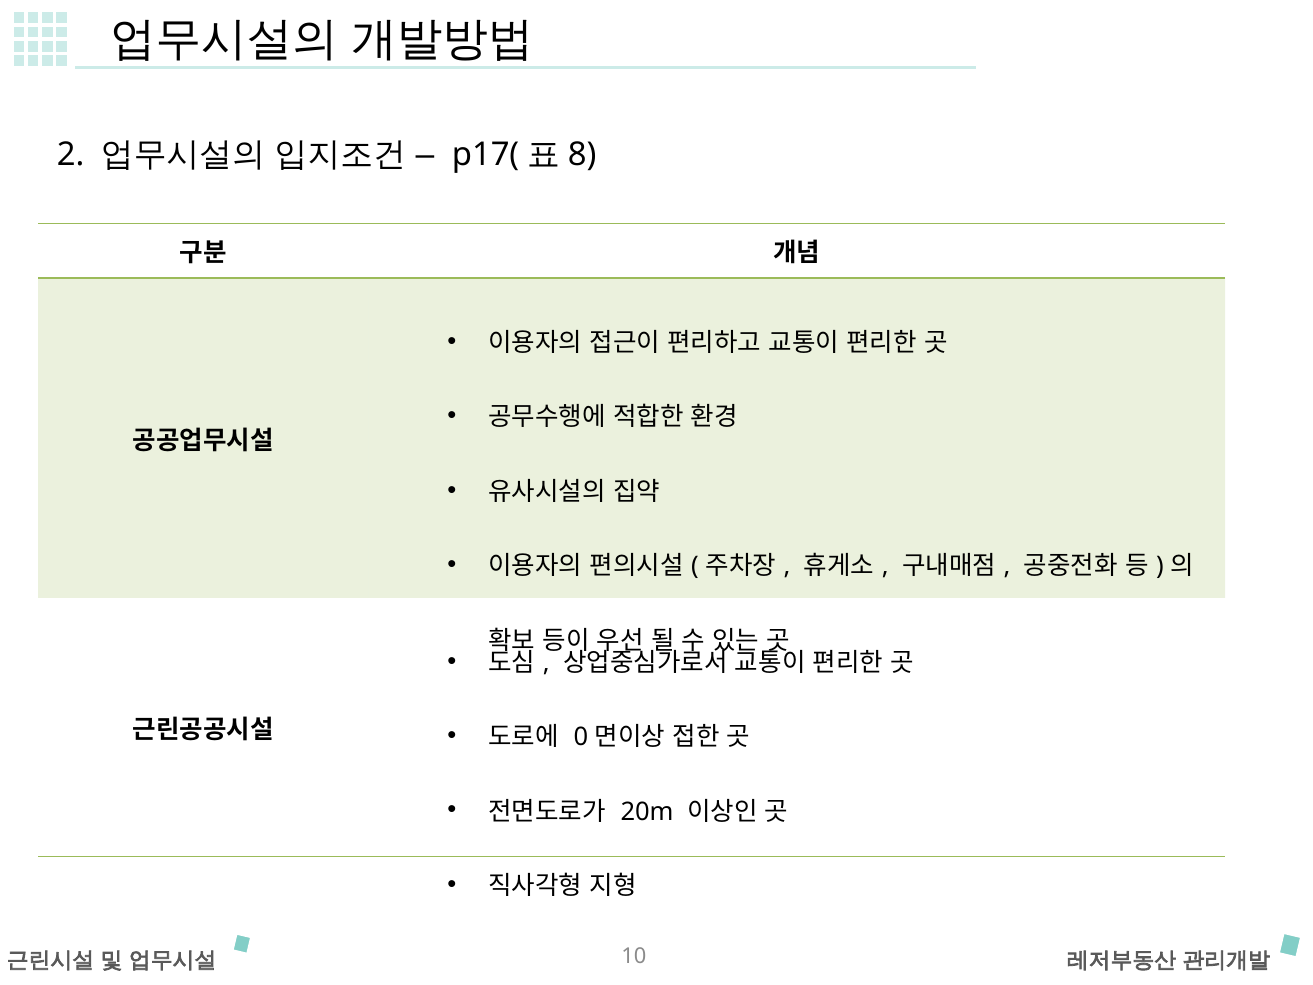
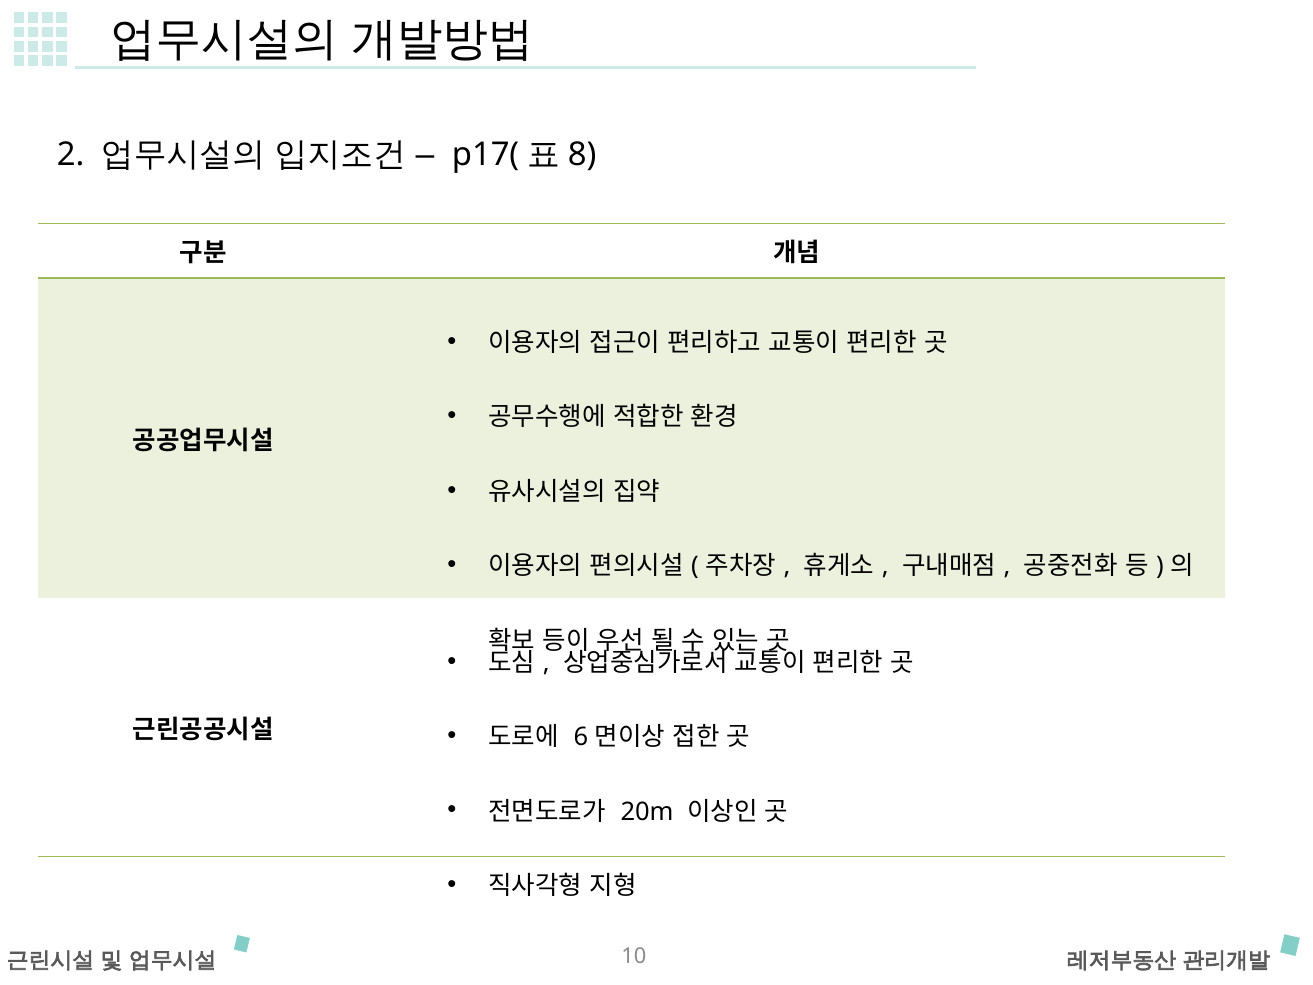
0: 0 -> 6 (581, 737)
